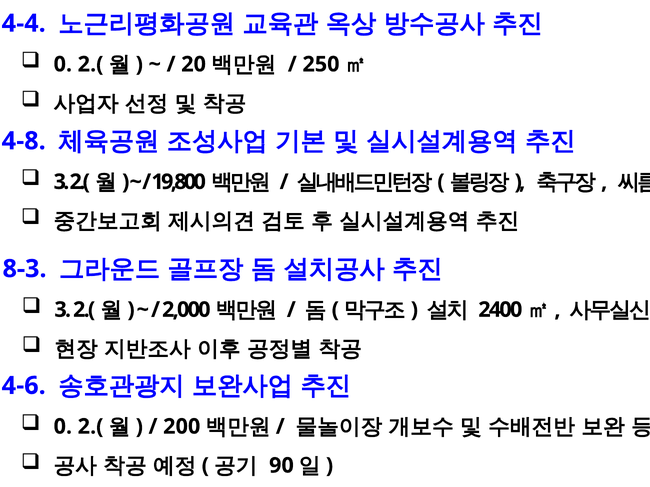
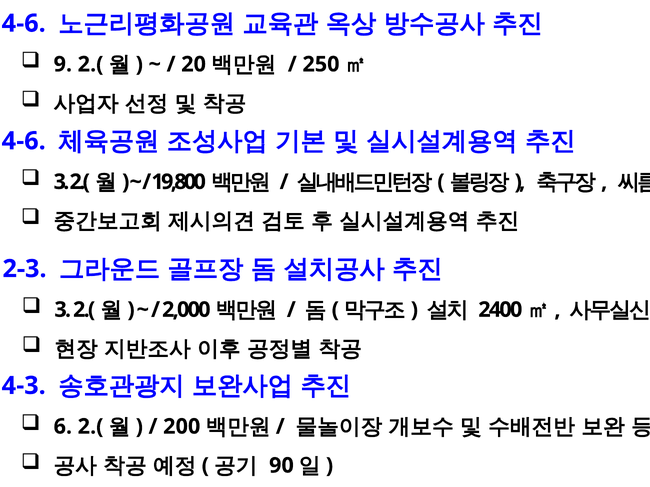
4-4: 4-4 -> 4-6 (24, 23)
0: 0 -> 9 (63, 64)
4-8: 4-8 -> 4-6 (24, 141)
8-3: 8-3 -> 2-3 (25, 269)
4-6: 4-6 -> 4-3 (24, 386)
0: 0 -> 6 (63, 427)
